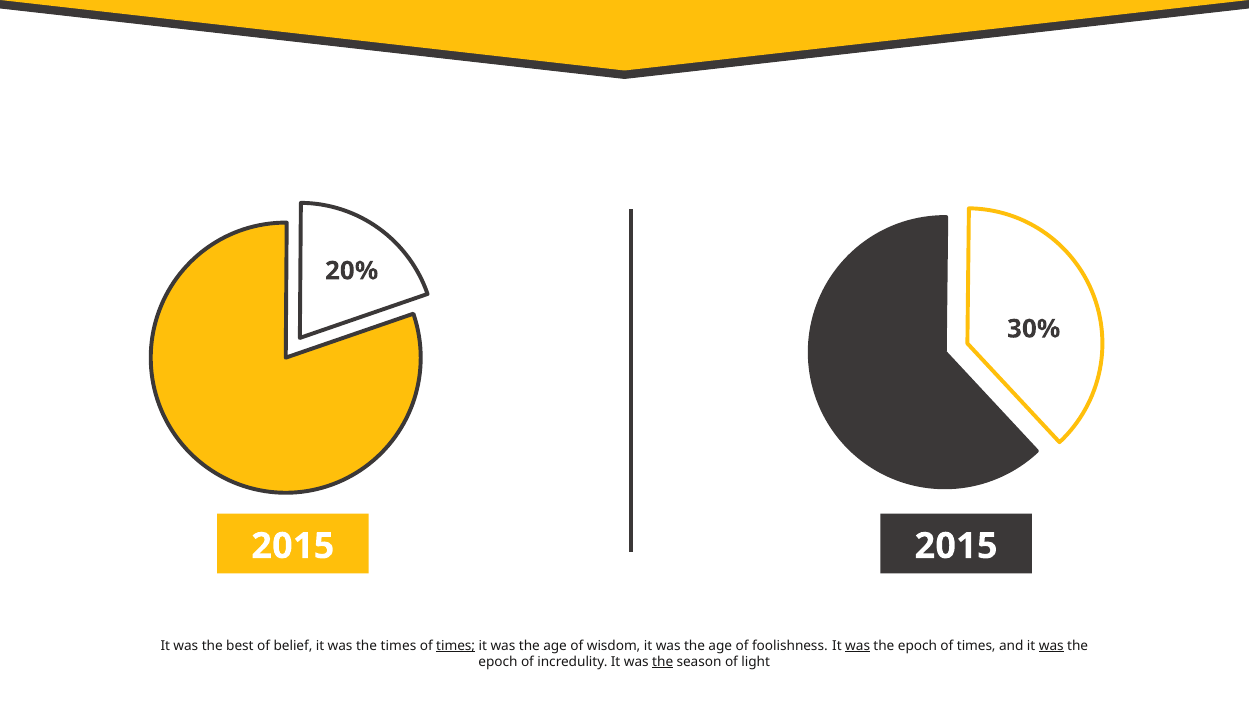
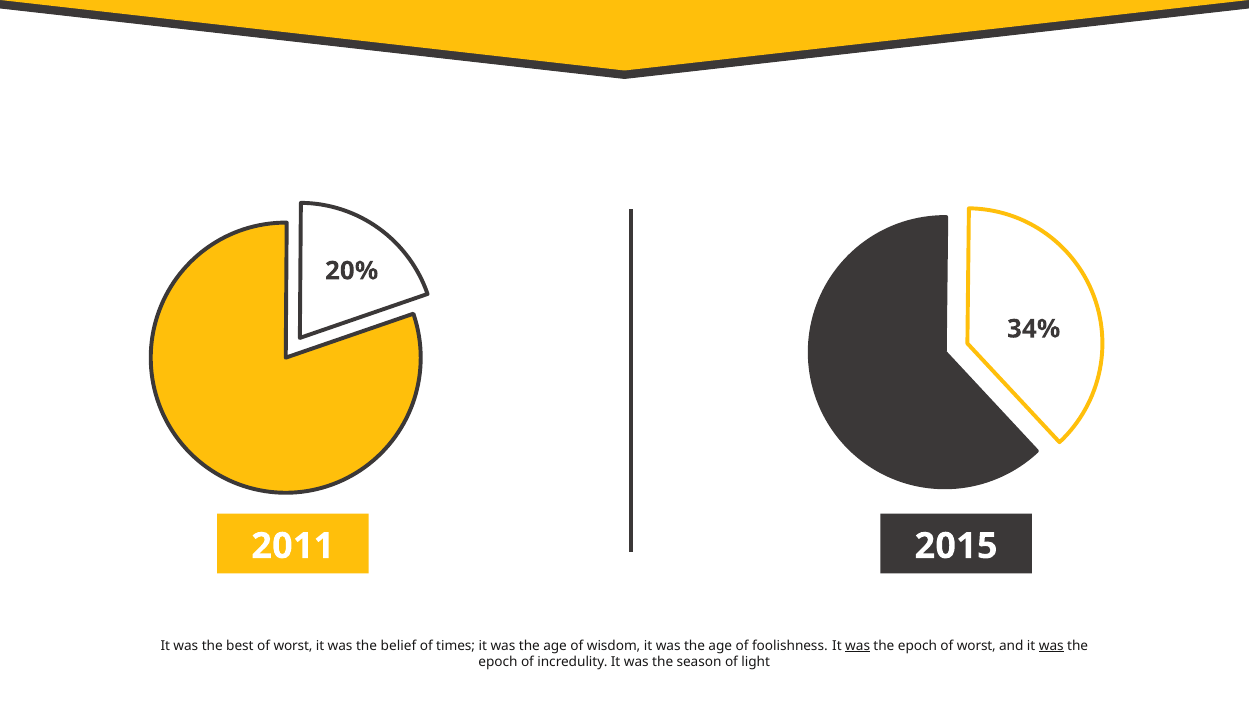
30%: 30% -> 34% (1034, 329)
2015: 2015 -> 2011 (293, 546)
best of belief: belief -> worst (293, 645)
the times: times -> belief (398, 645)
times underline: present -> none (456, 645)
epoch of times: times -> worst (976, 645)
the underline: present -> none (663, 662)
